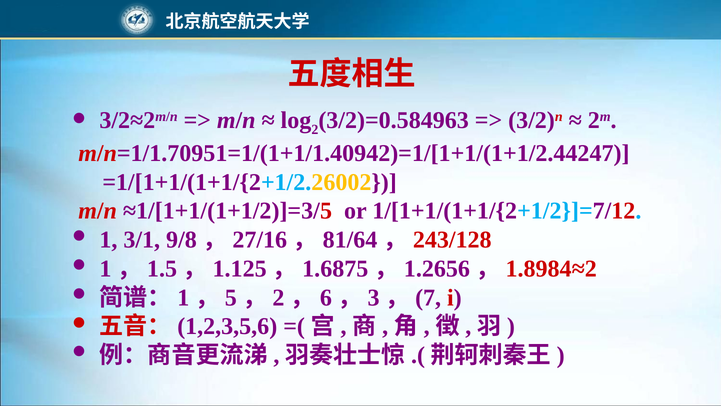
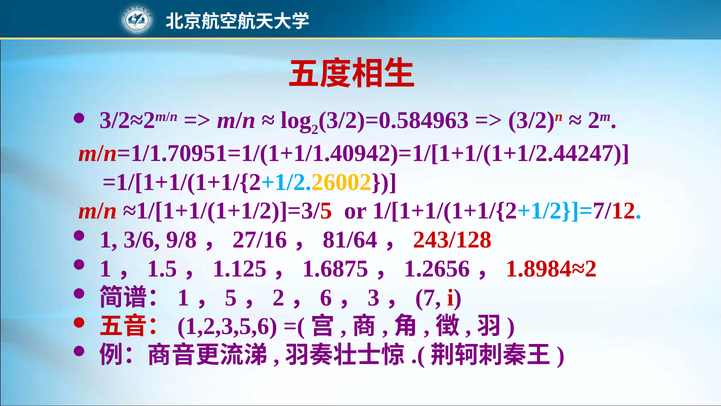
3/1: 3/1 -> 3/6 (142, 240)
